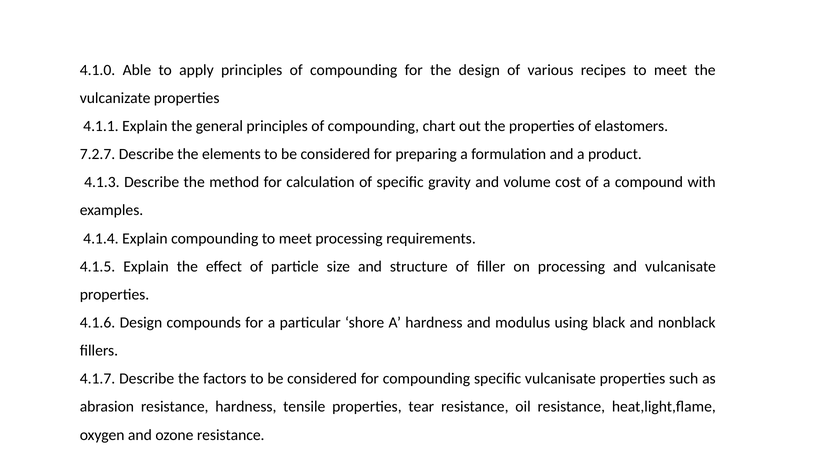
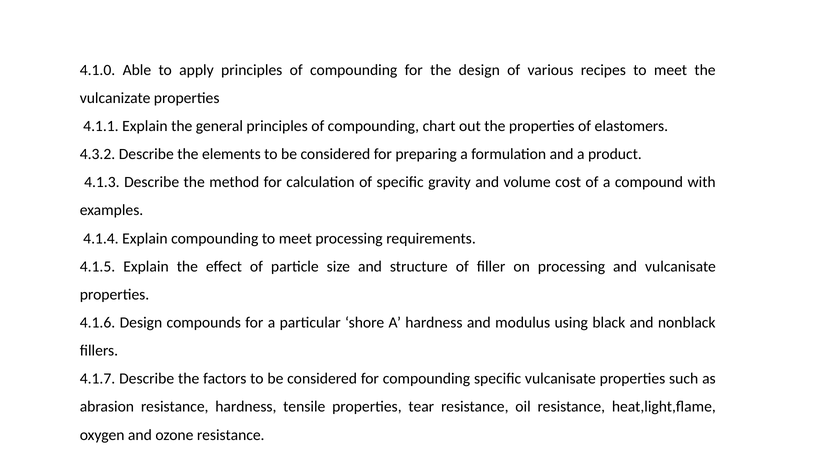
7.2.7: 7.2.7 -> 4.3.2 (98, 154)
